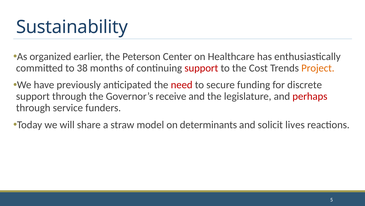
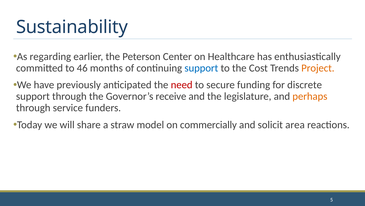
organized: organized -> regarding (50, 56)
38: 38 -> 46 (82, 68)
support colour: red -> blue (201, 68)
perhaps colour: red -> orange (310, 96)
determinants: determinants -> commercially (208, 124)
lives: lives -> area (295, 124)
